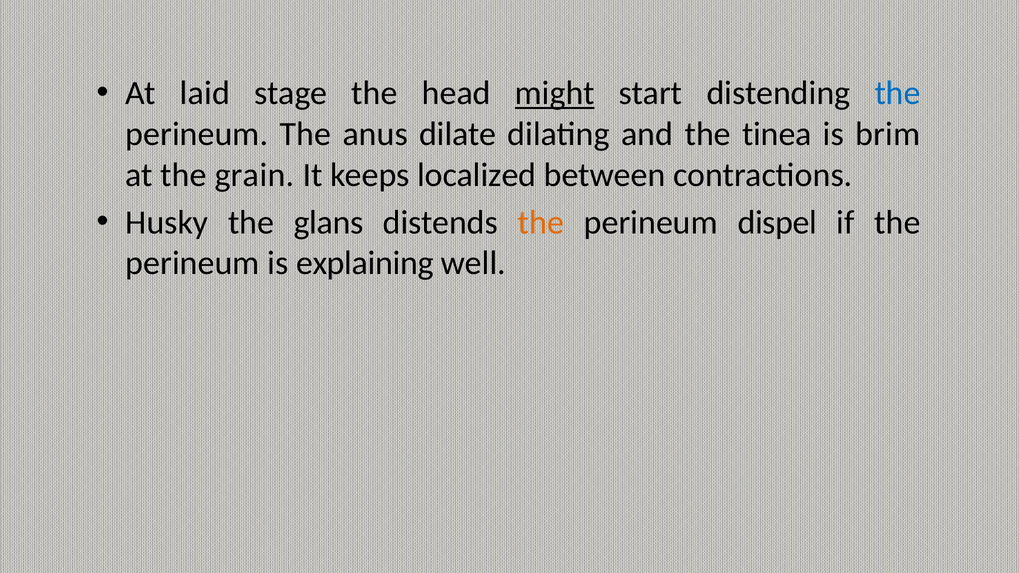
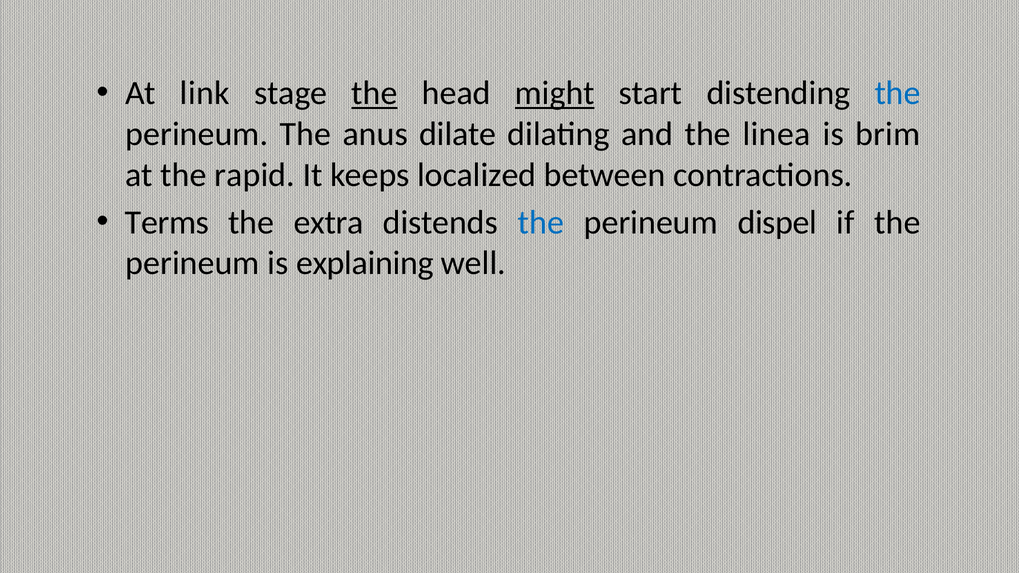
laid: laid -> link (205, 93)
the underline: none -> present (374, 93)
tinea: tinea -> linea (777, 134)
grain: grain -> rapid (255, 175)
Husky: Husky -> Terms (167, 223)
glans: glans -> extra (329, 223)
the colour: orange -> blue (541, 223)
